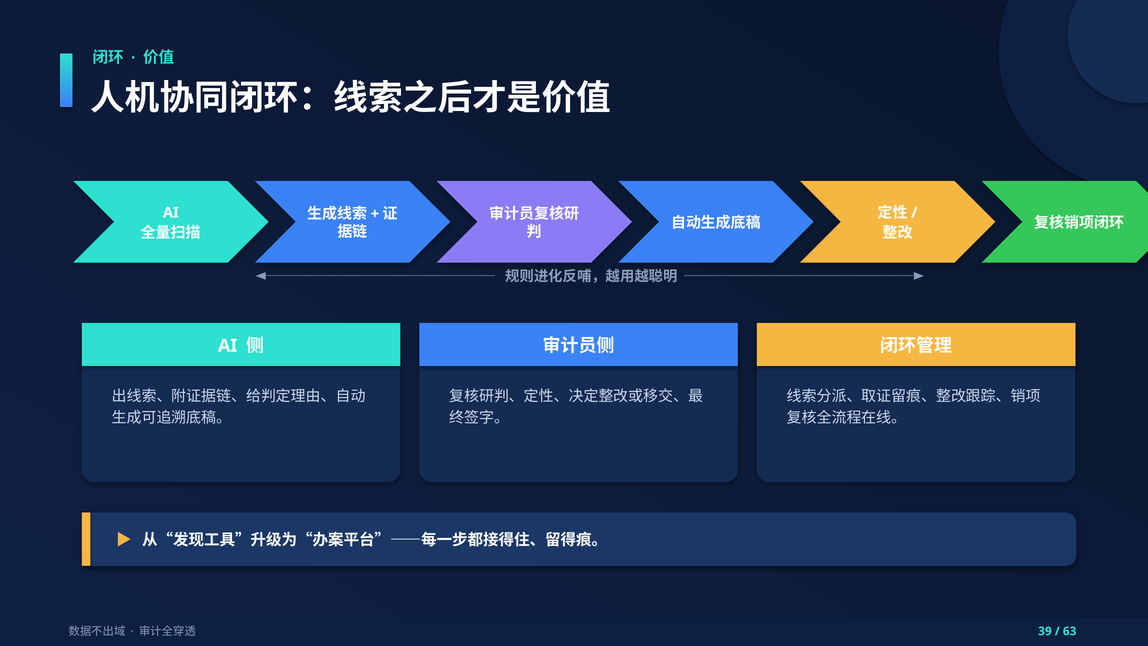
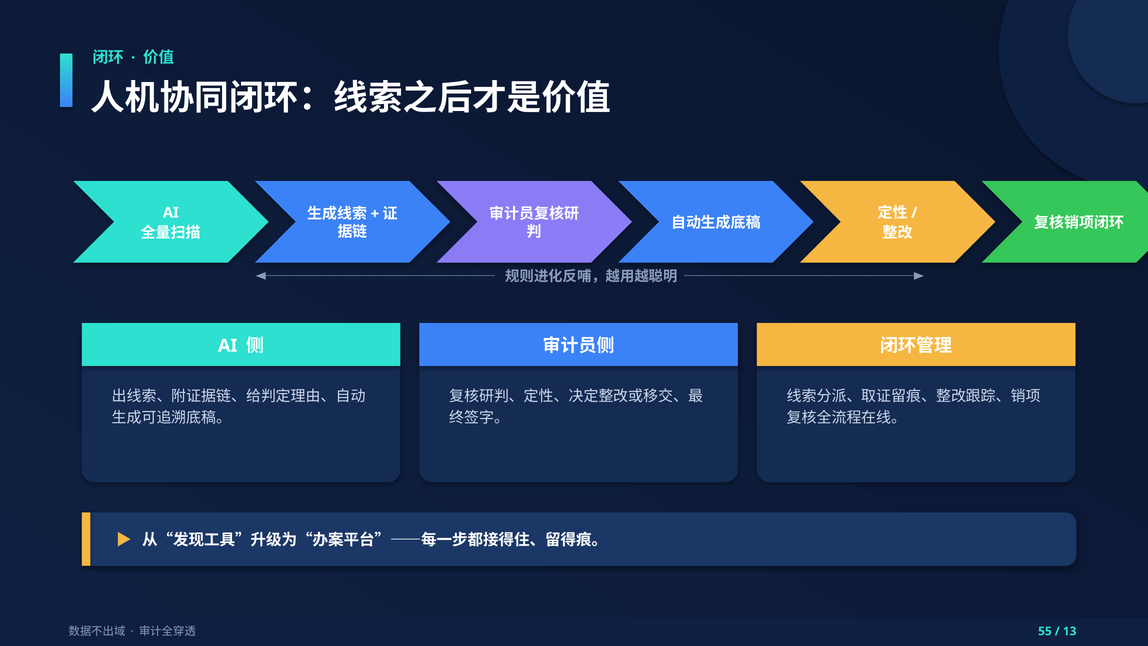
39: 39 -> 55 (1045, 631)
63: 63 -> 13 (1070, 631)
